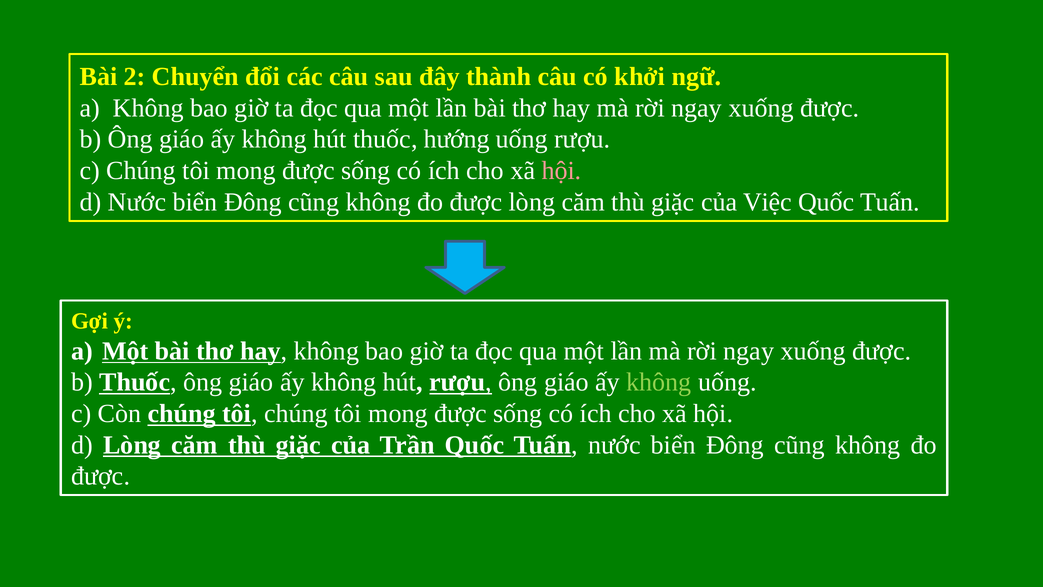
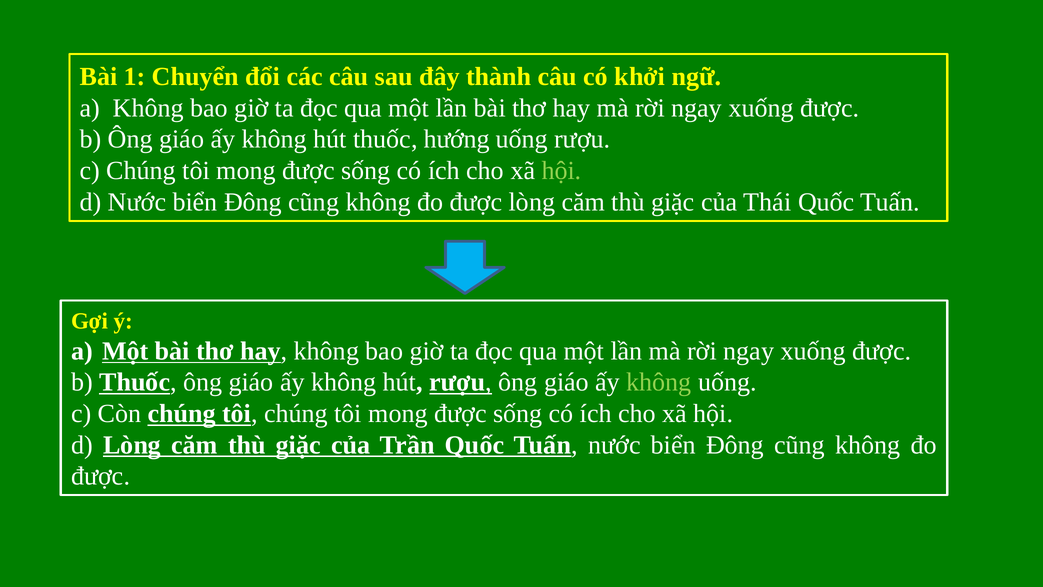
2: 2 -> 1 (135, 77)
hội colour: pink -> light green (562, 171)
Việc: Việc -> Thái (767, 202)
